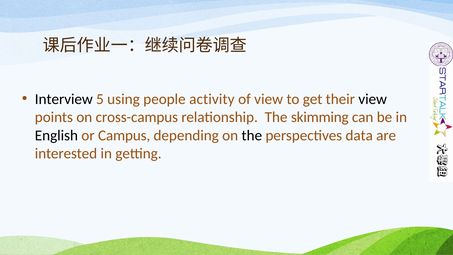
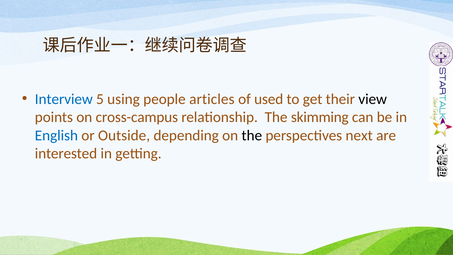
Interview colour: black -> blue (64, 99)
activity: activity -> articles (212, 99)
of view: view -> used (269, 99)
English colour: black -> blue (56, 135)
Campus: Campus -> Outside (124, 135)
data: data -> next (359, 135)
